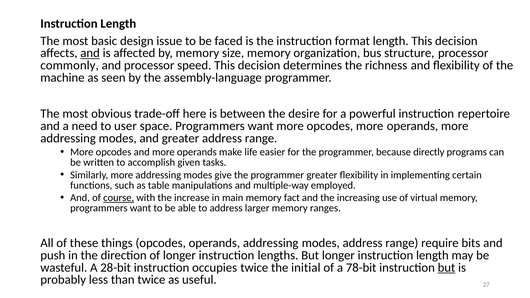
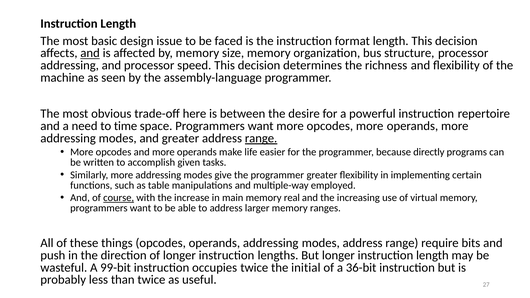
commonly: commonly -> addressing (70, 65)
user: user -> time (126, 126)
range underline: none -> present (261, 138)
fact: fact -> real (292, 198)
28-bit: 28-bit -> 99-bit (116, 268)
78-bit: 78-bit -> 36-bit (361, 268)
but underline: present -> none (447, 268)
